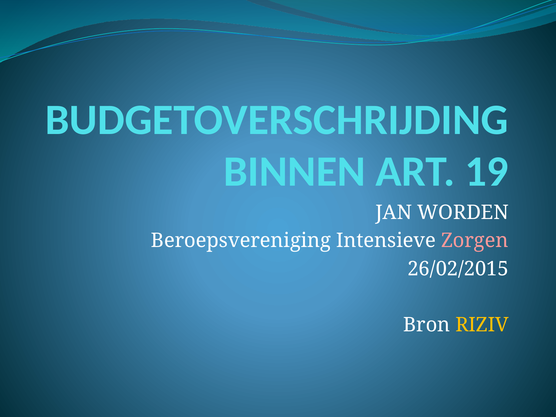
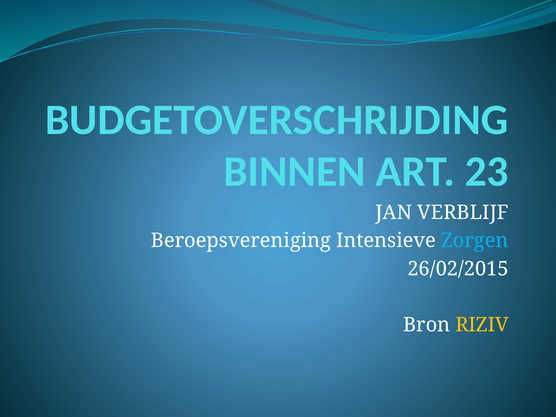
19: 19 -> 23 (487, 172)
WORDEN: WORDEN -> VERBLIJF (463, 213)
Zorgen colour: pink -> light blue (475, 241)
